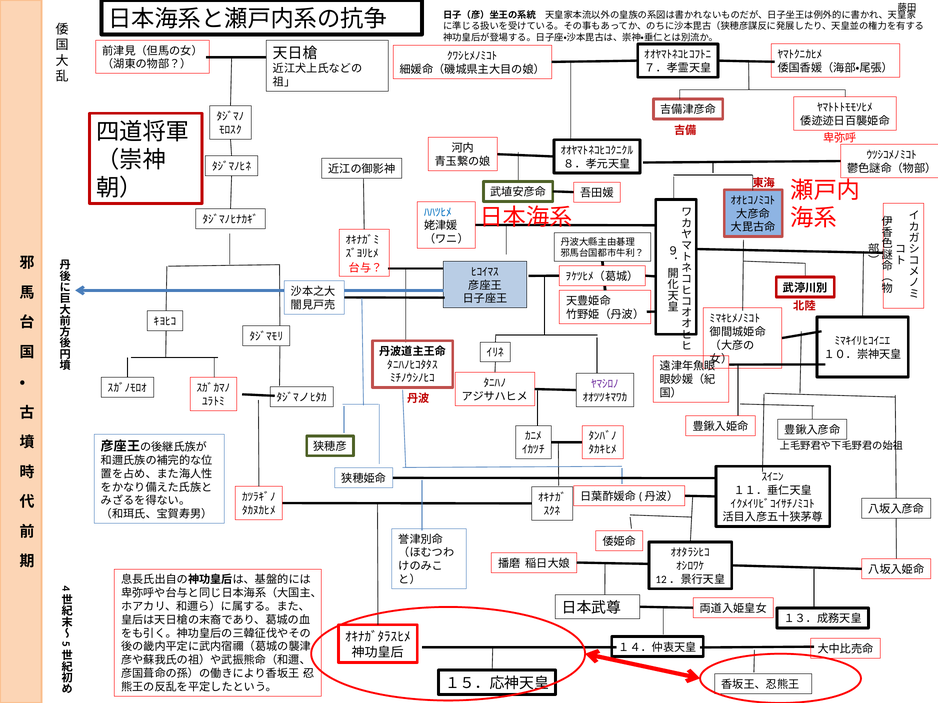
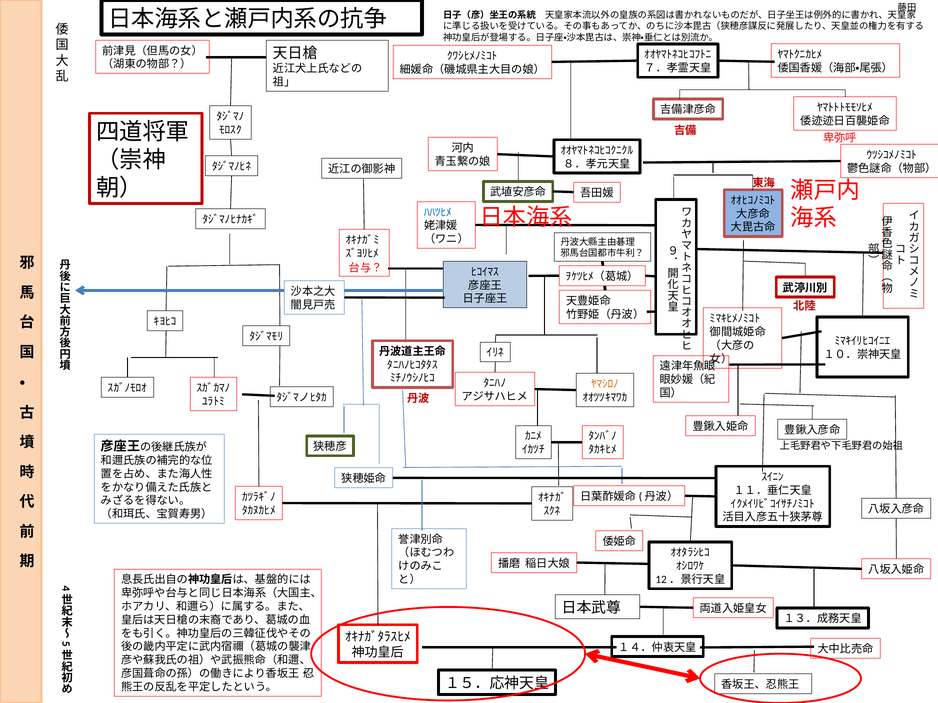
ﾔﾏｼﾛﾉ colour: purple -> orange (605, 384)
